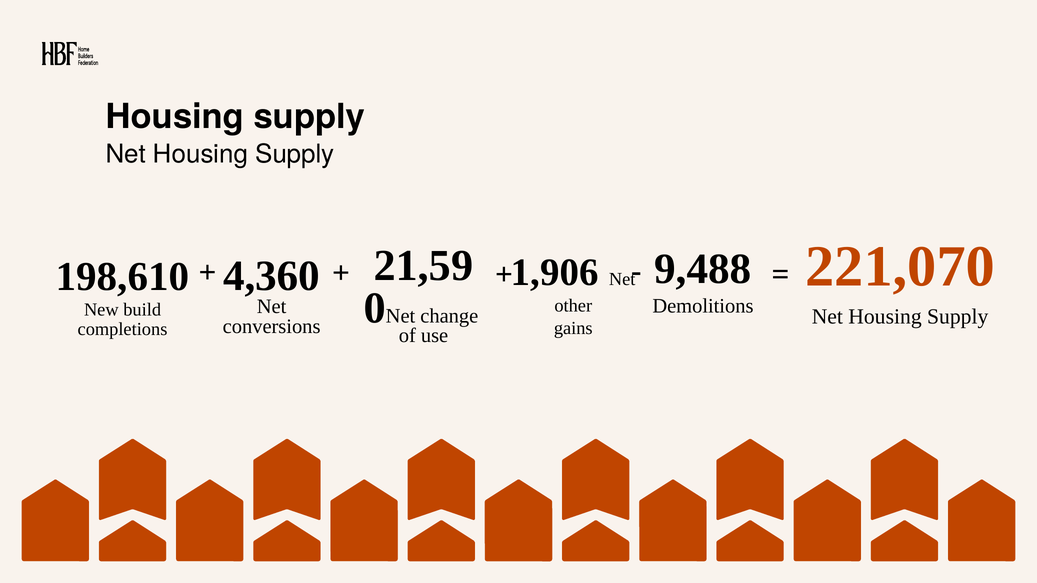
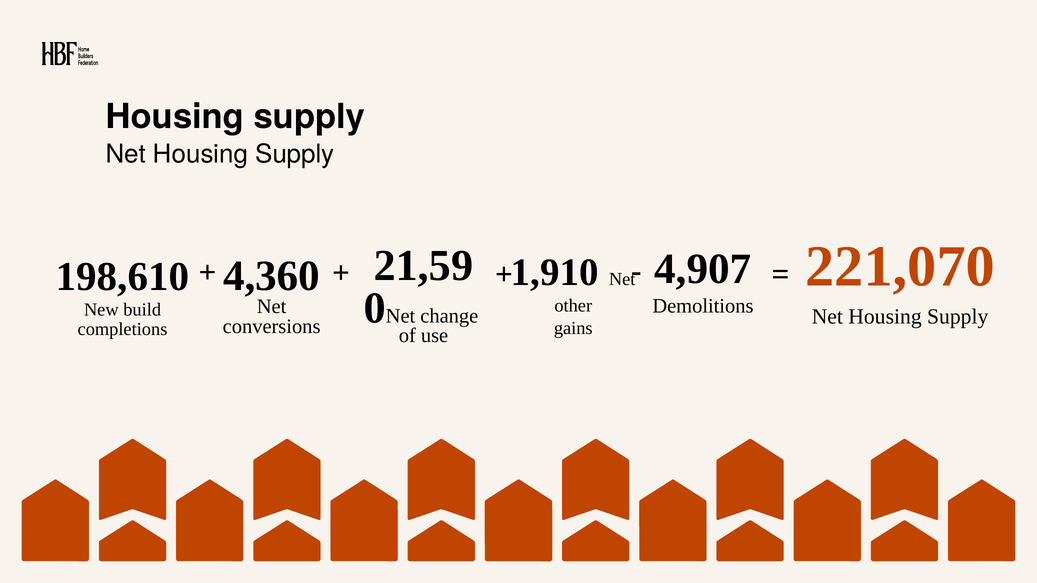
9,488: 9,488 -> 4,907 (703, 269)
1,906: 1,906 -> 1,910 (555, 273)
